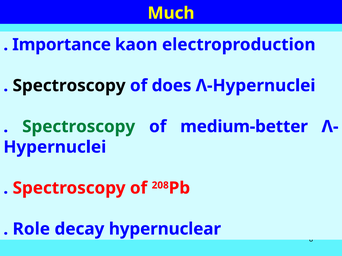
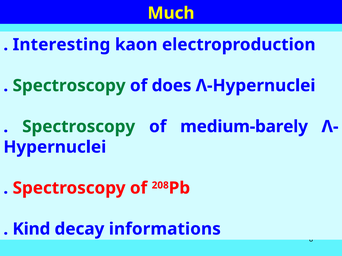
Importance: Importance -> Interesting (61, 45)
Spectroscopy colour: black -> green (69, 86)
medium-better: medium-better -> medium-barely (244, 127)
Role: Role -> Kind (31, 229)
hypernuclear: hypernuclear -> informations (165, 229)
